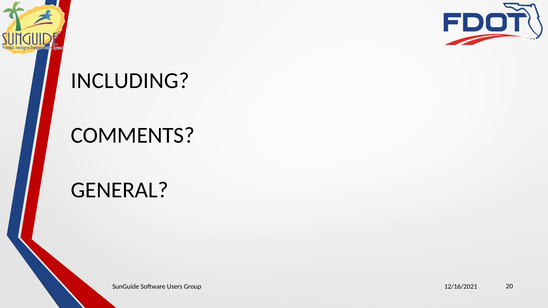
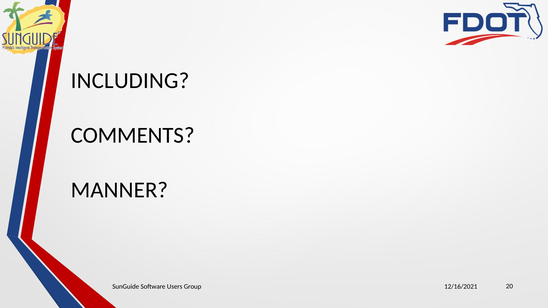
GENERAL: GENERAL -> MANNER (120, 190)
